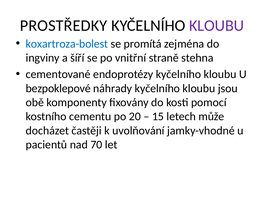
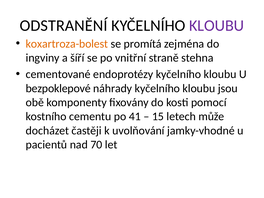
PROSTŘEDKY: PROSTŘEDKY -> ODSTRANĚNÍ (64, 26)
koxartroza-bolest colour: blue -> orange (67, 44)
20: 20 -> 41 (135, 116)
